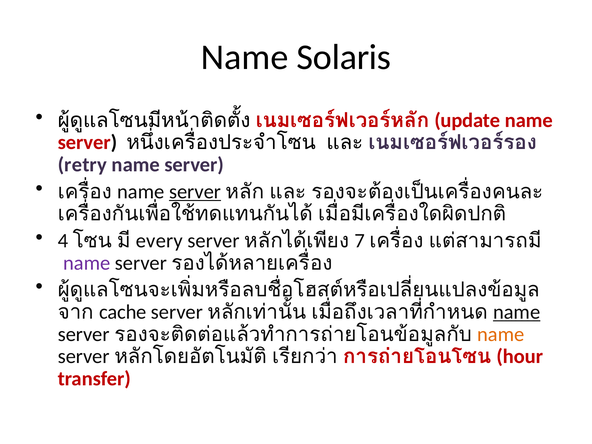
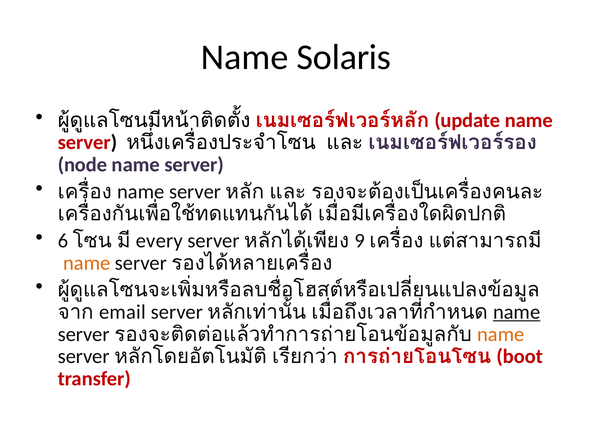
retry: retry -> node (82, 165)
server underline: present -> none (195, 192)
4: 4 -> 6 (63, 241)
7: 7 -> 9 (360, 241)
name colour: purple -> orange (87, 263)
cache: cache -> email (123, 312)
hour: hour -> boot (520, 356)
